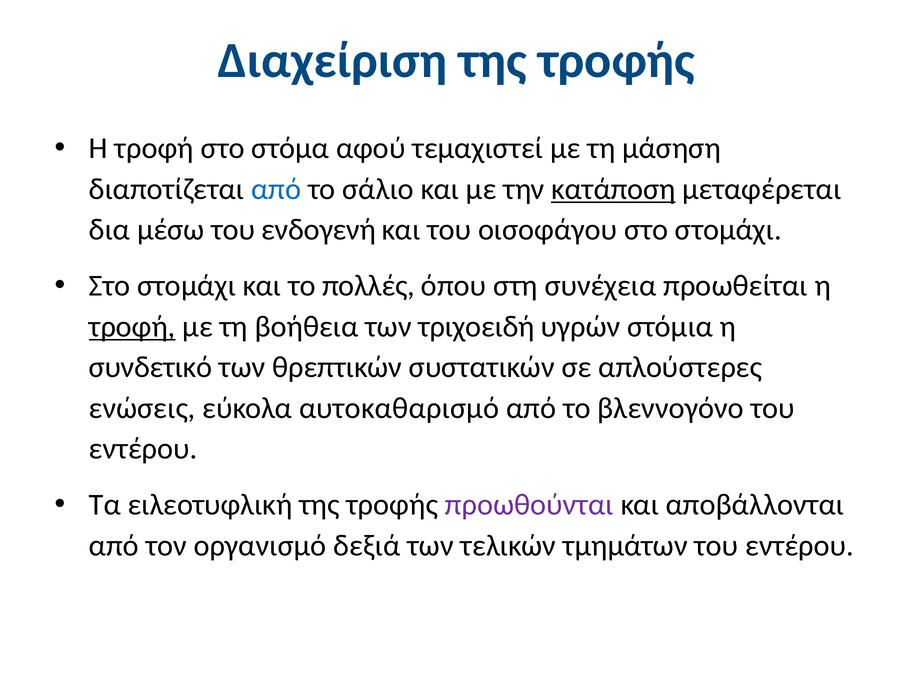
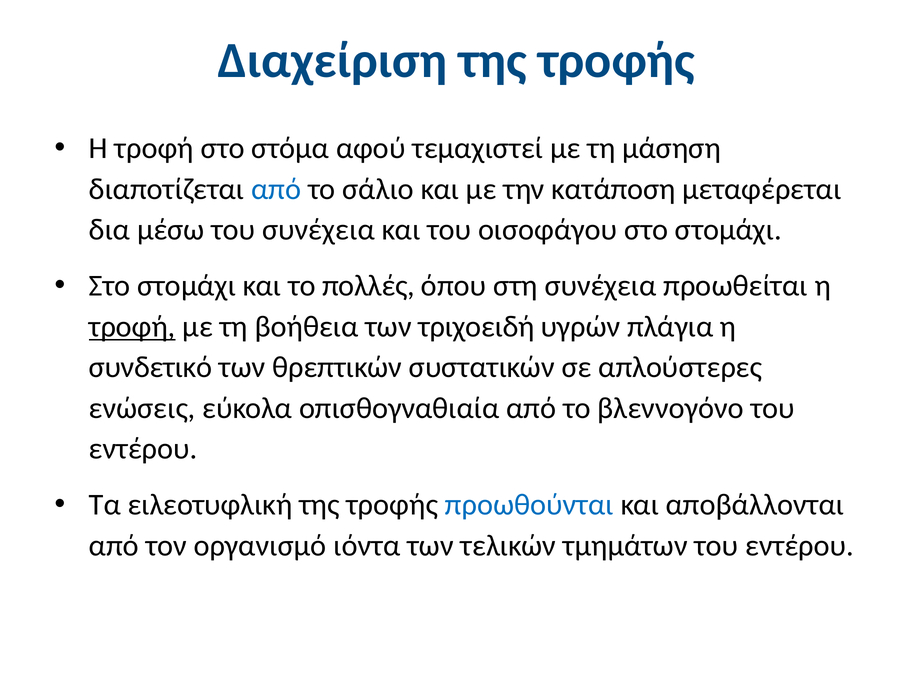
κατάποση underline: present -> none (613, 189)
του ενδογενή: ενδογενή -> συνέχεια (319, 230)
στόμια: στόμια -> πλάγια (670, 327)
αυτοκαθαρισμό: αυτοκαθαρισμό -> οπισθογναθιαία (399, 408)
προωθούνται colour: purple -> blue (529, 505)
δεξιά: δεξιά -> ιόντα (367, 546)
